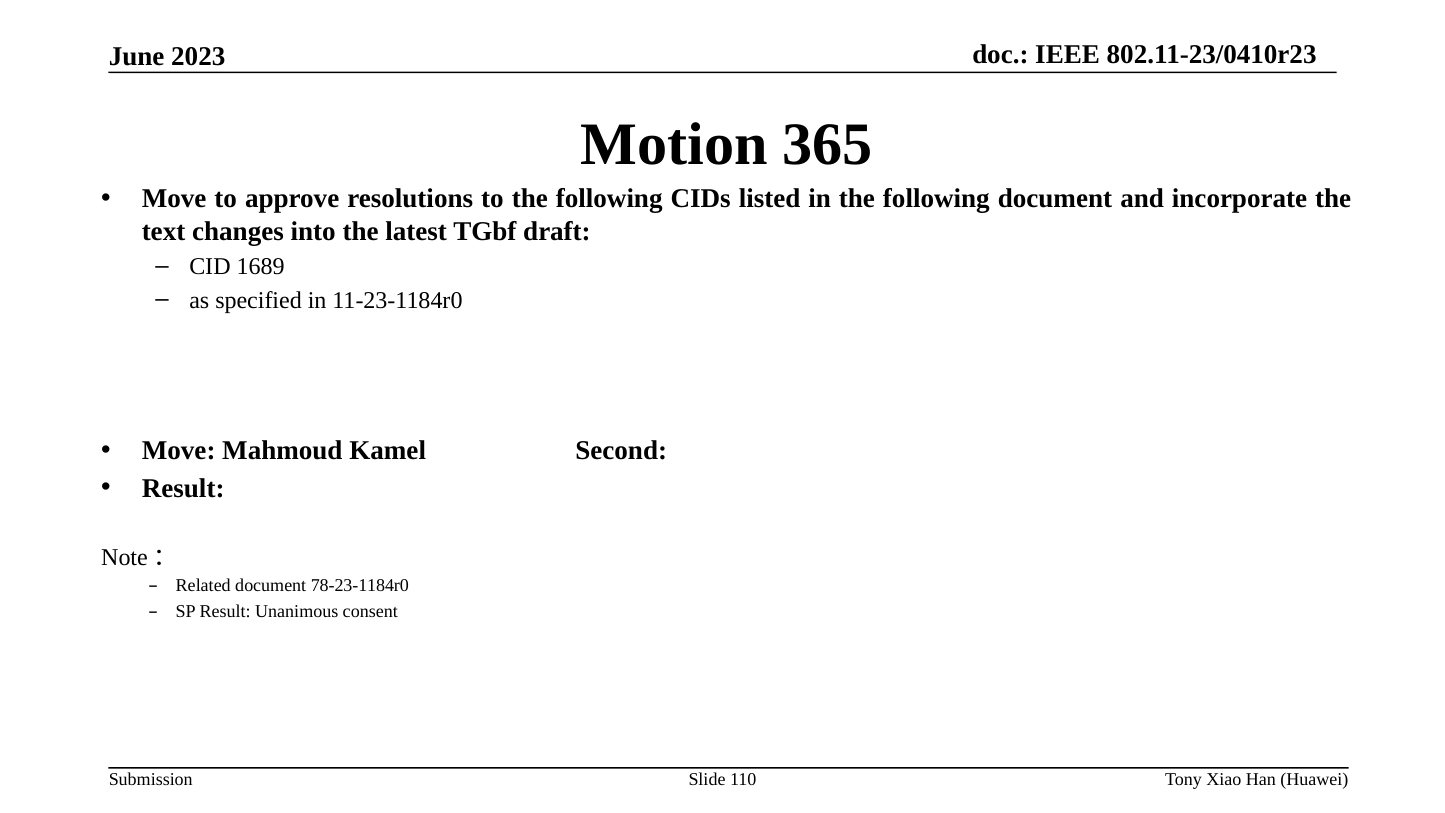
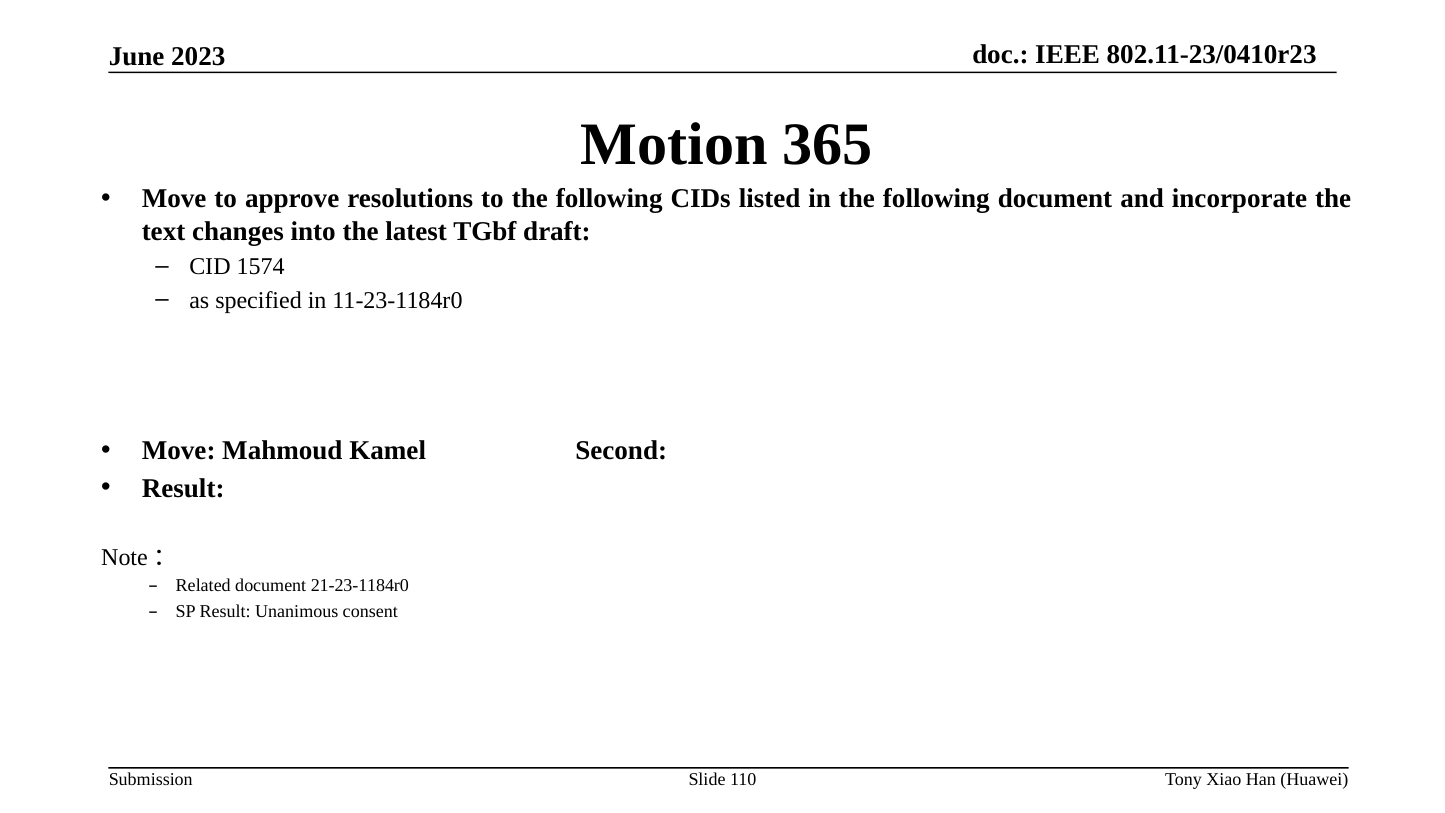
1689: 1689 -> 1574 (261, 267)
78-23-1184r0: 78-23-1184r0 -> 21-23-1184r0 (360, 586)
